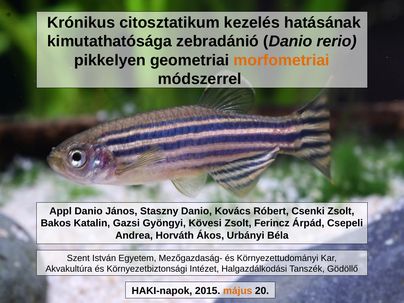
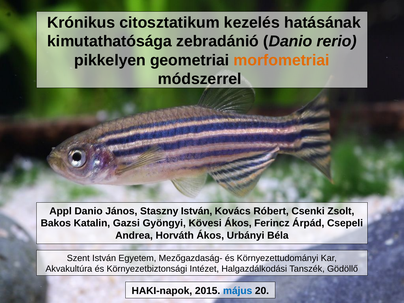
Staszny Danio: Danio -> István (197, 211)
Kövesi Zsolt: Zsolt -> Ákos (238, 223)
május colour: orange -> blue (238, 291)
